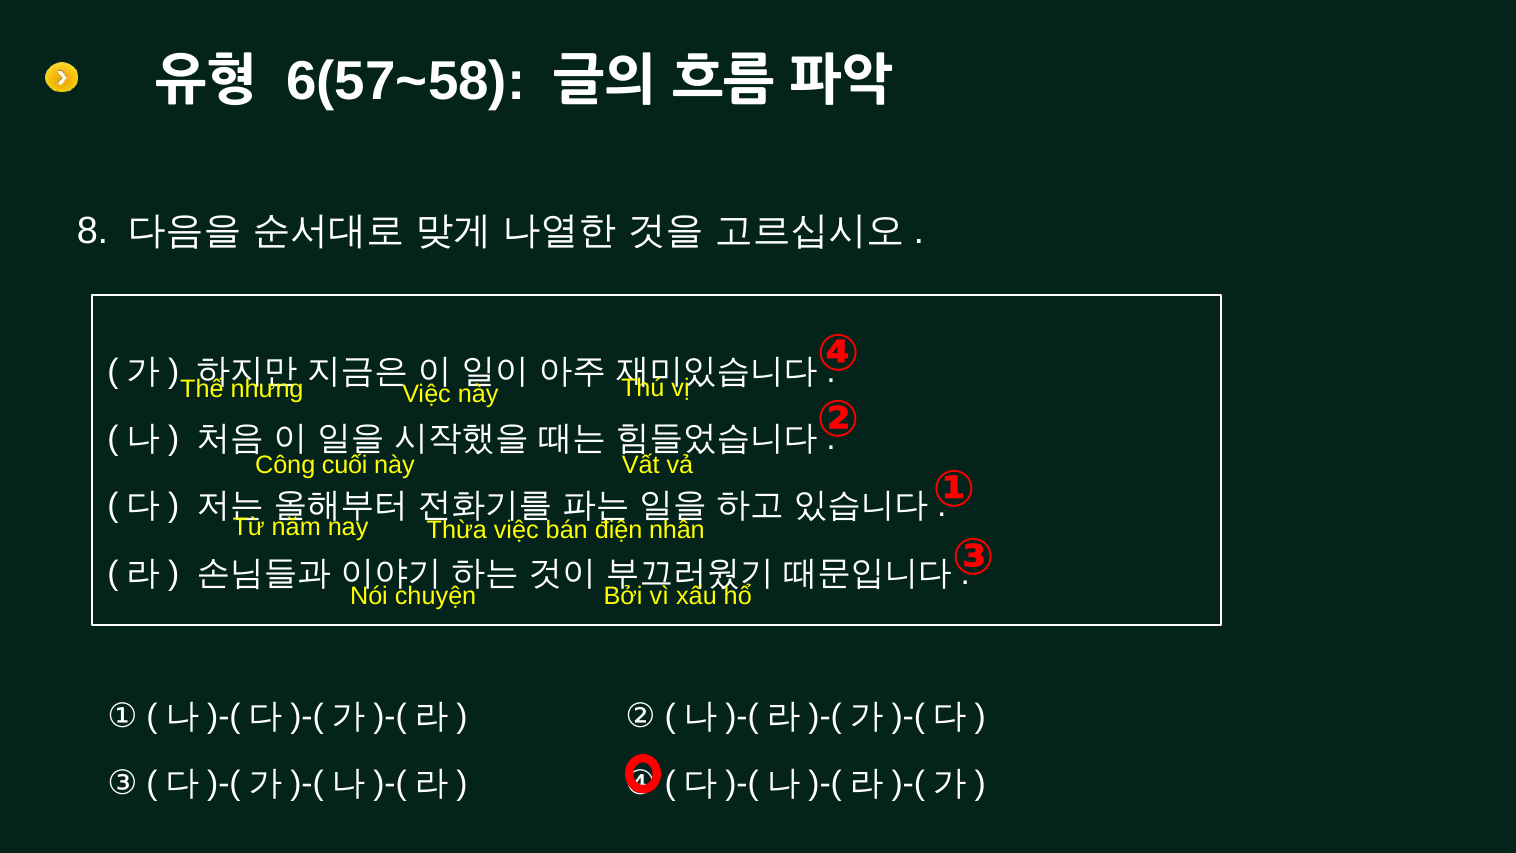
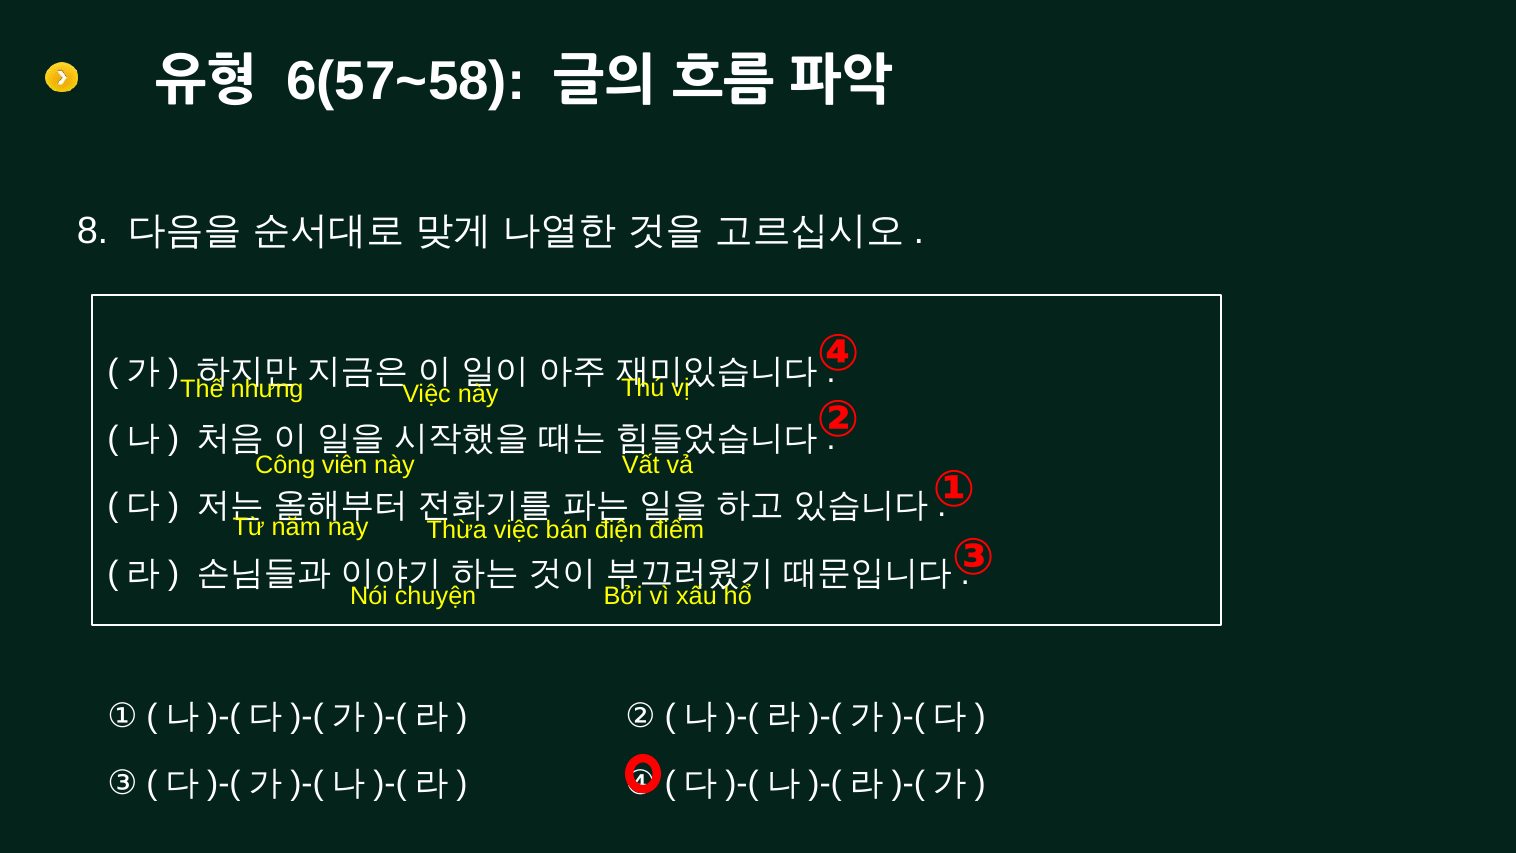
cuối: cuối -> viên (345, 465)
nhân: nhân -> điểm (677, 530)
